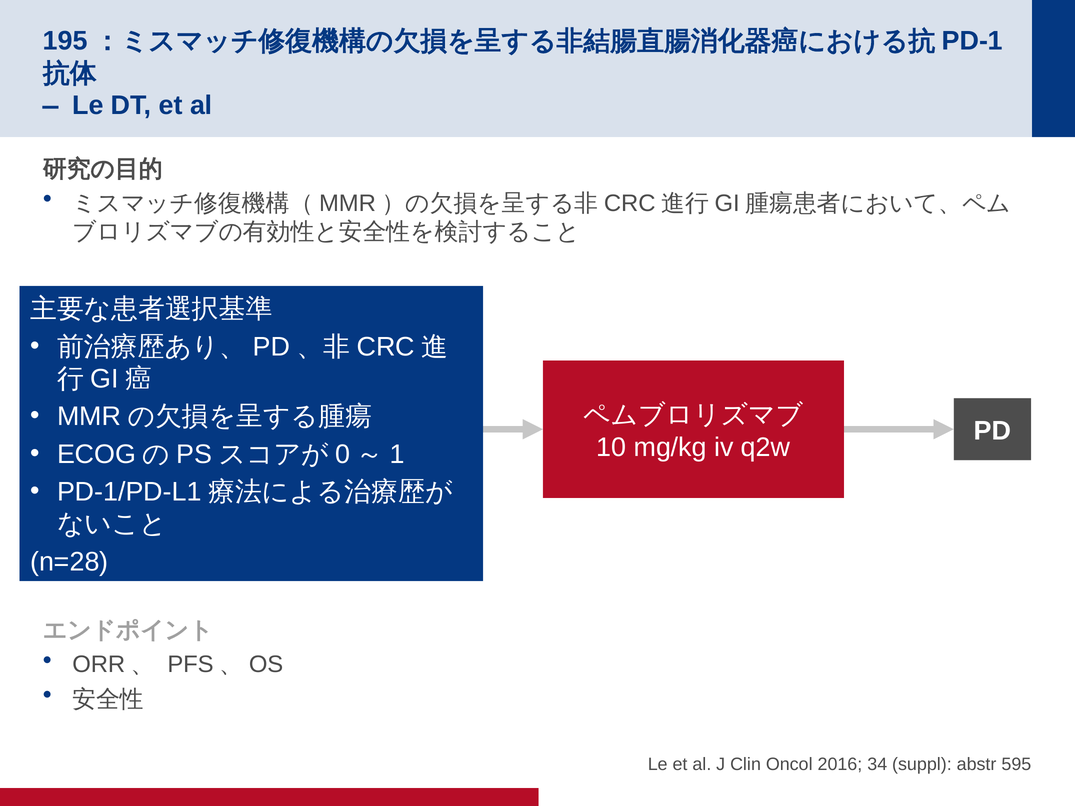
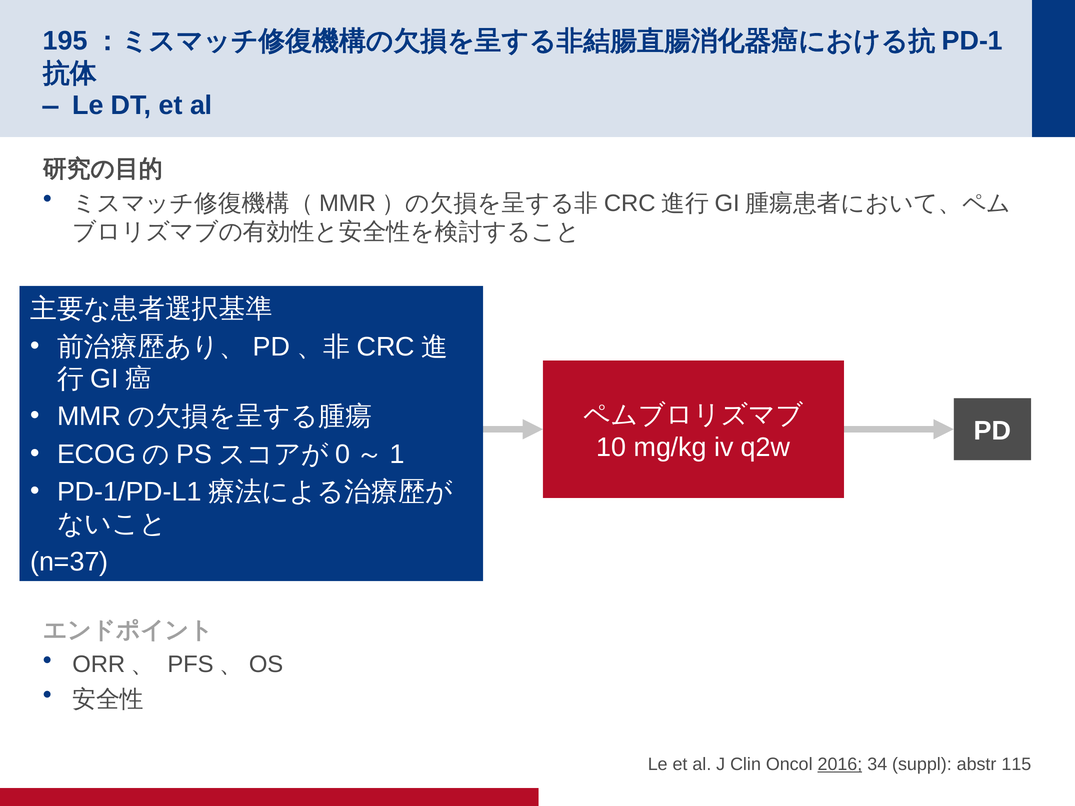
n=28: n=28 -> n=37 (69, 562)
2016 underline: none -> present (840, 764)
595: 595 -> 115 (1016, 764)
